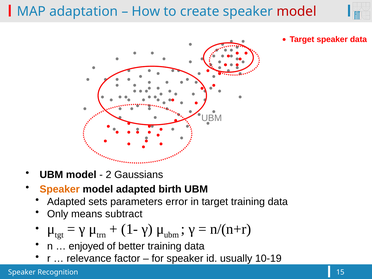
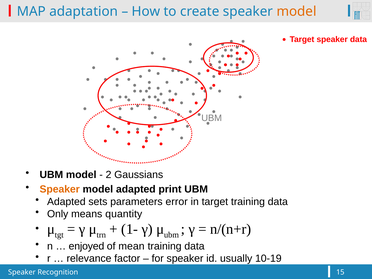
model colour: red -> orange (297, 12)
birth: birth -> print (170, 189)
subtract: subtract -> quantity (124, 214)
better: better -> mean (131, 246)
